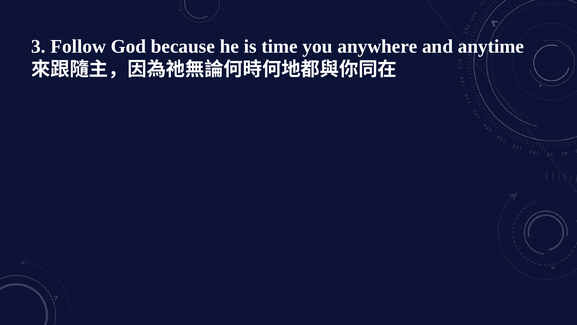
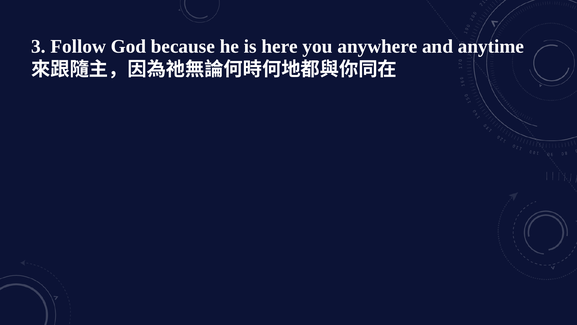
time: time -> here (280, 46)
